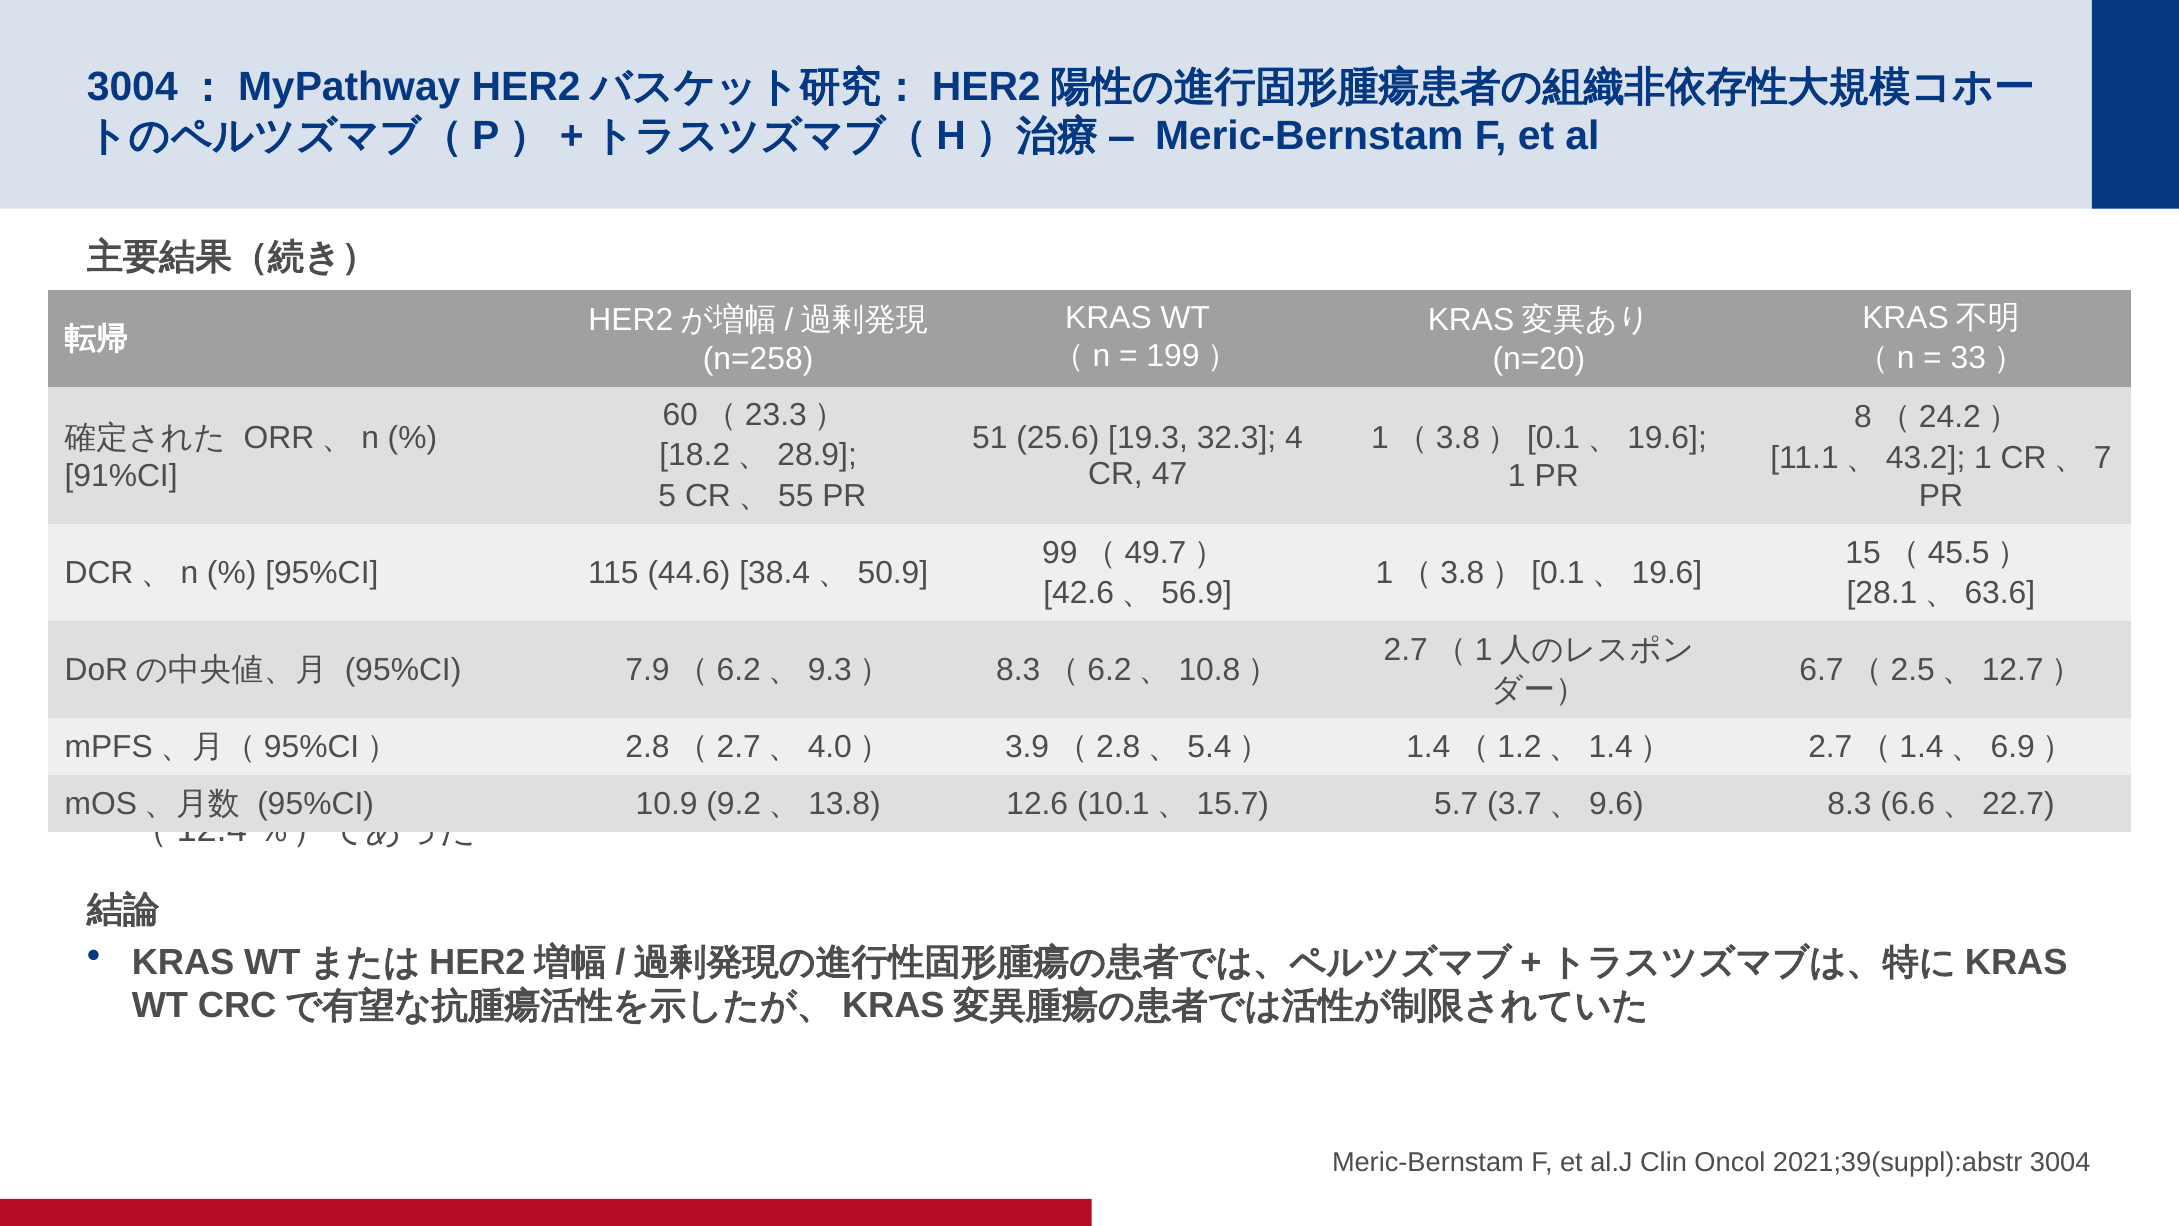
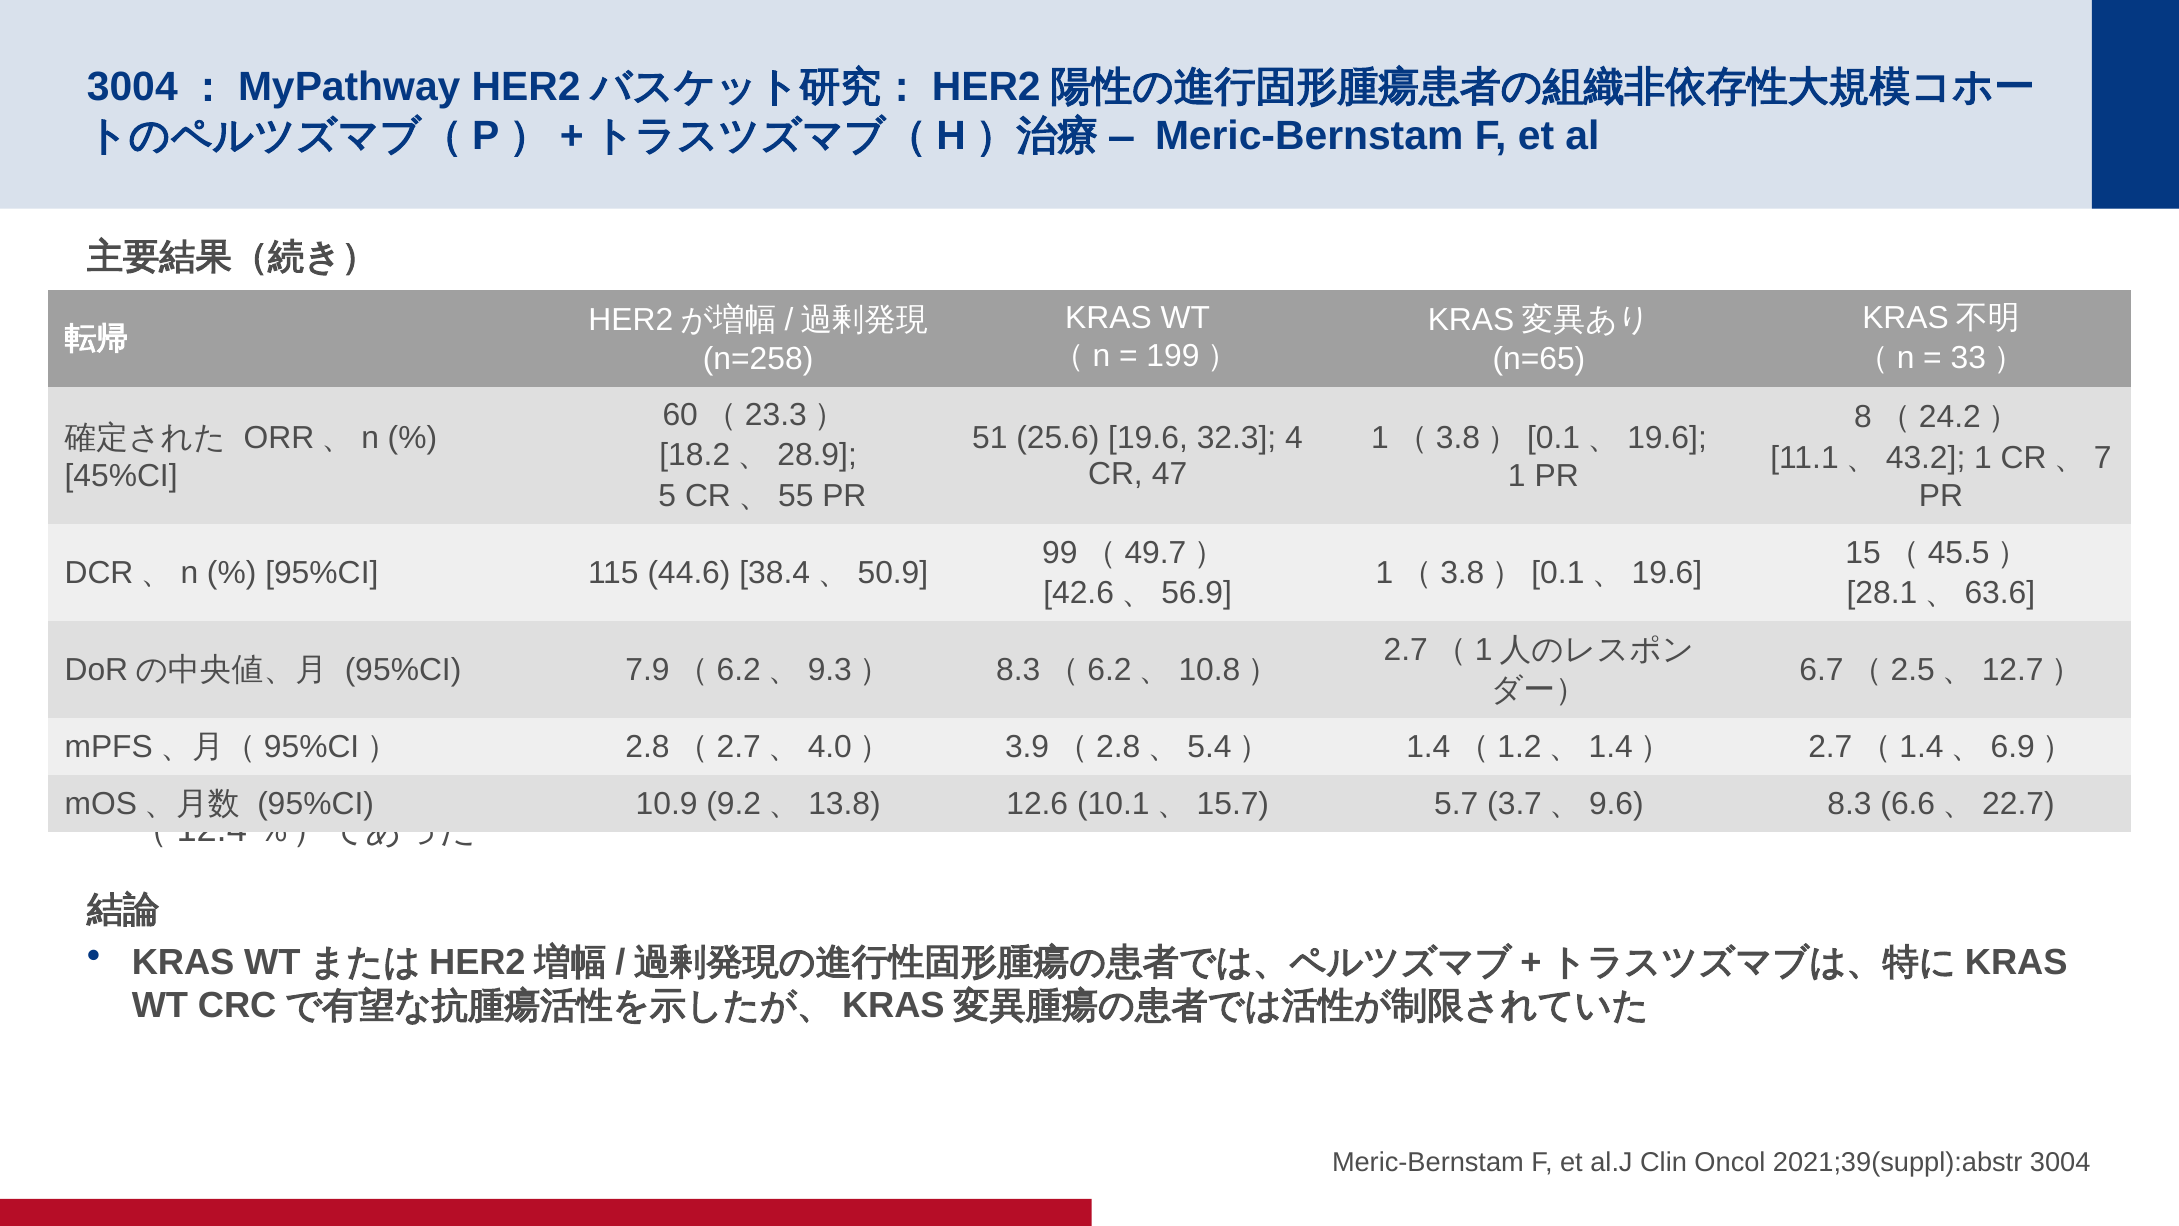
n=20: n=20 -> n=65 (1539, 359)
25.6 19.3: 19.3 -> 19.6 (1148, 438)
91%CI: 91%CI -> 45%CI (121, 476)
